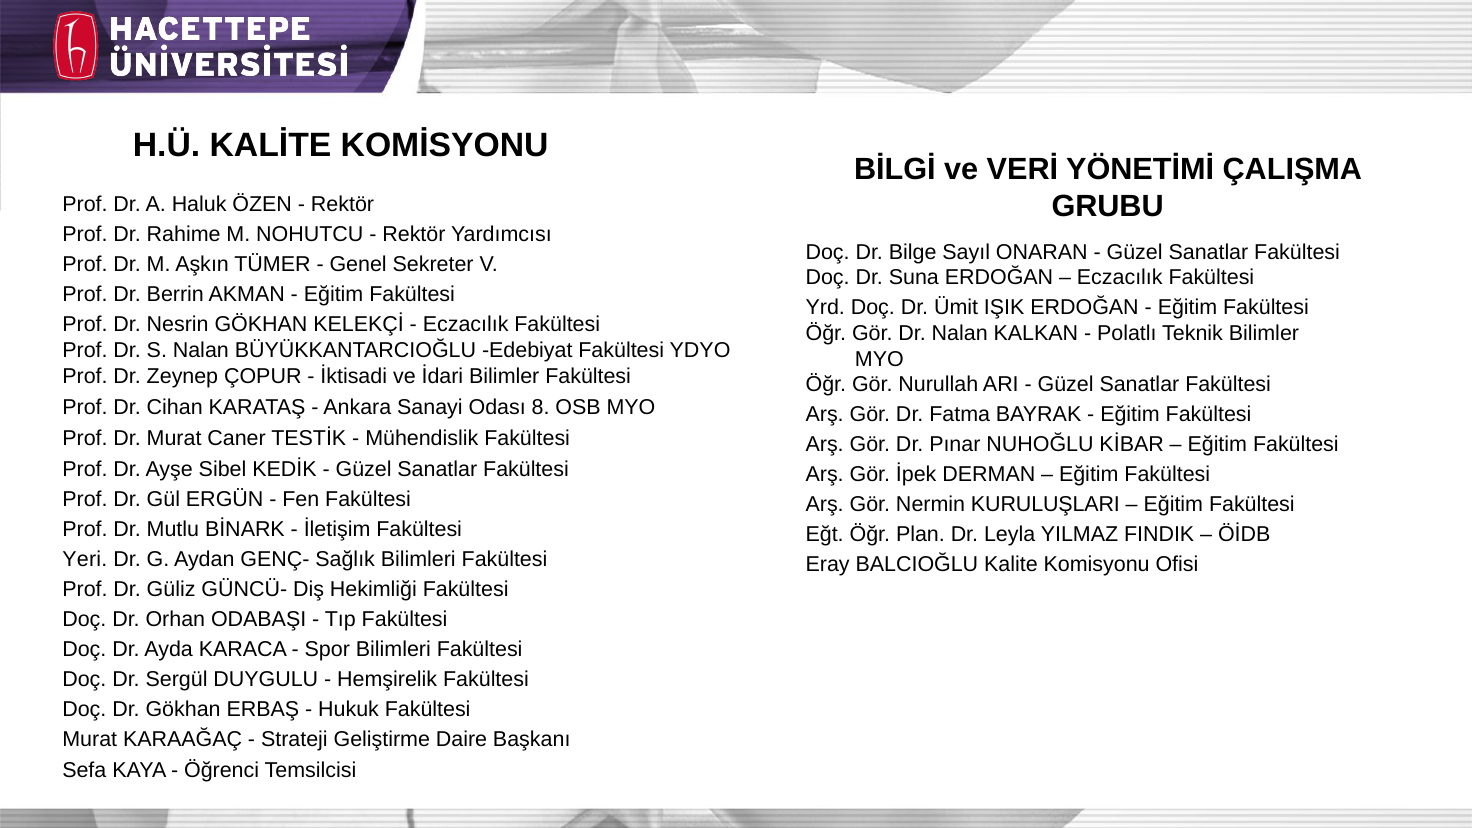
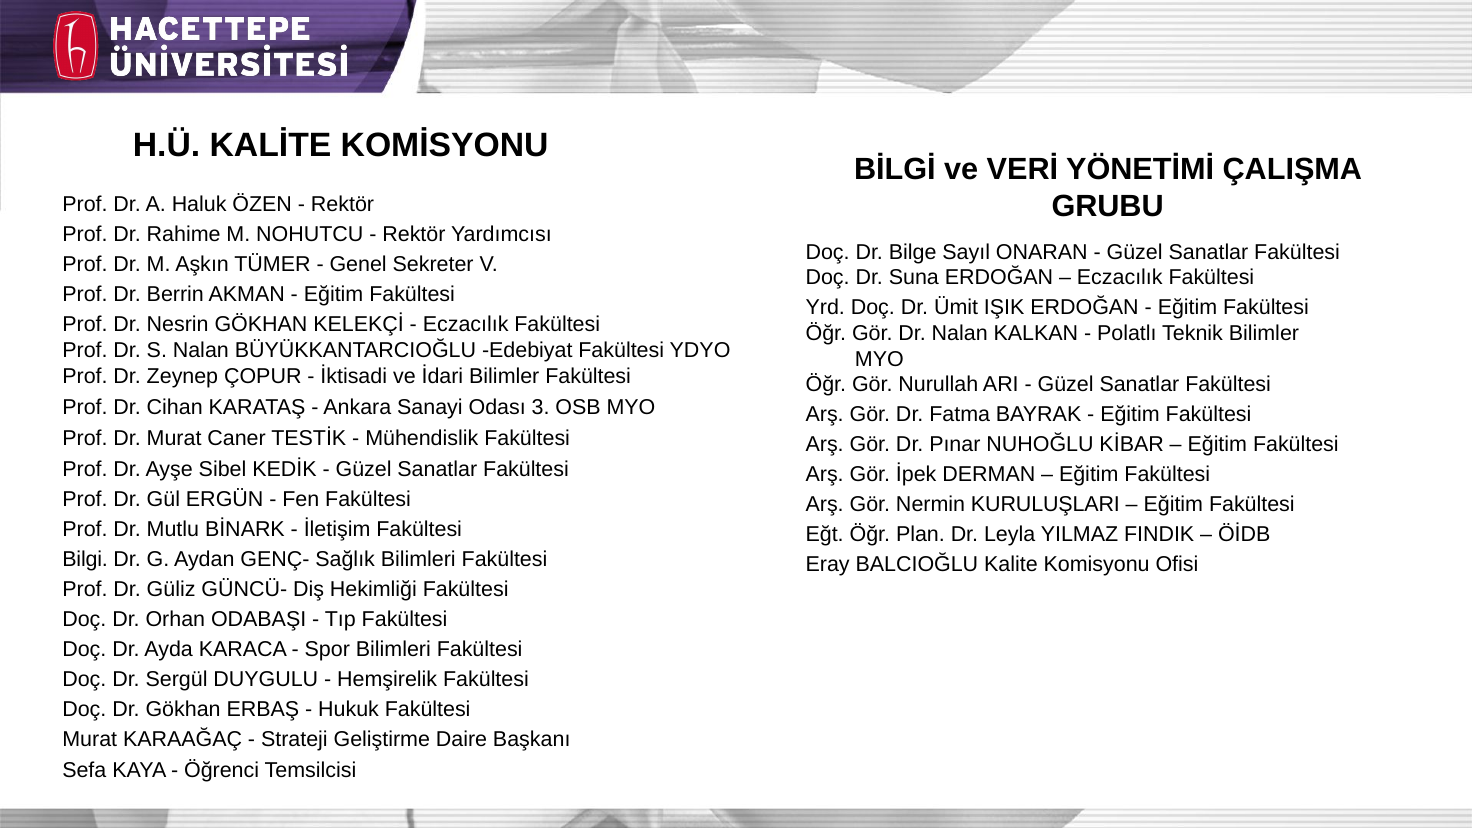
8: 8 -> 3 (541, 407)
Yeri: Yeri -> Bilgi (85, 559)
